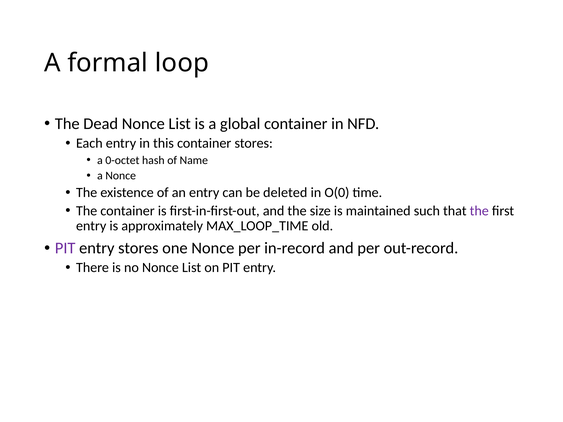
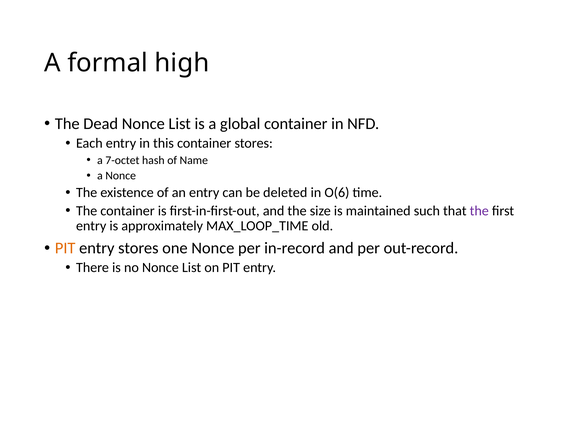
loop: loop -> high (182, 63)
0-octet: 0-octet -> 7-octet (122, 160)
O(0: O(0 -> O(6 (337, 193)
PIT colour: purple -> orange (65, 248)
